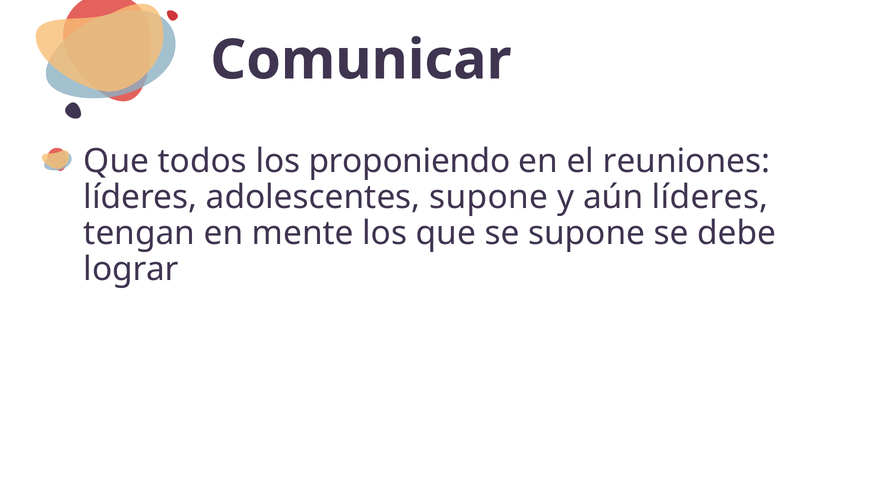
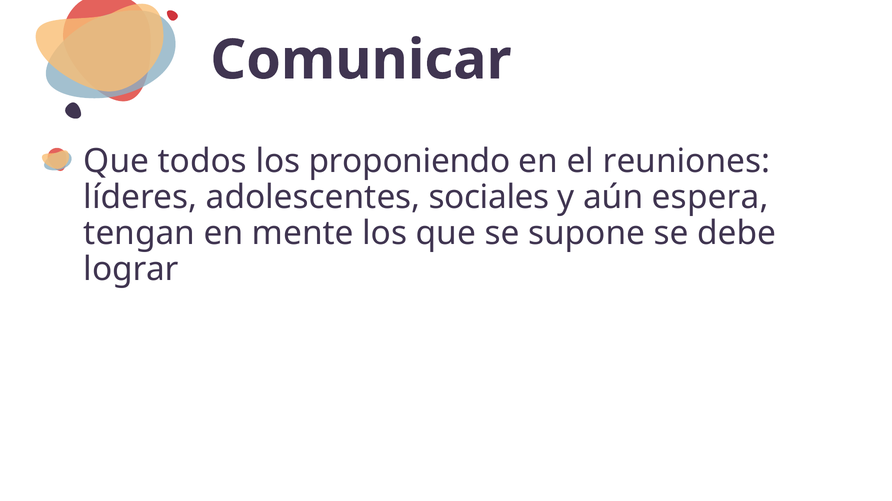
adolescentes supone: supone -> sociales (489, 198)
aún líderes: líderes -> espera (710, 198)
